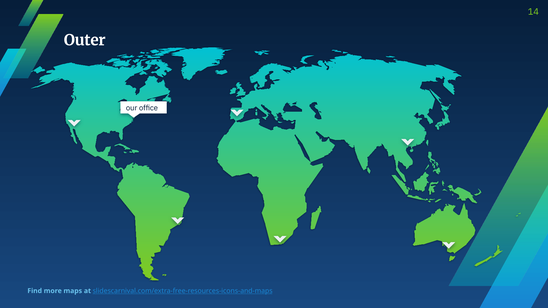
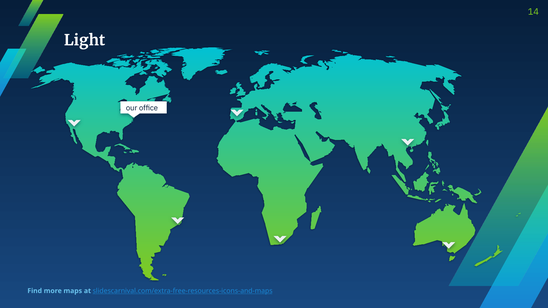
Outer: Outer -> Light (85, 40)
